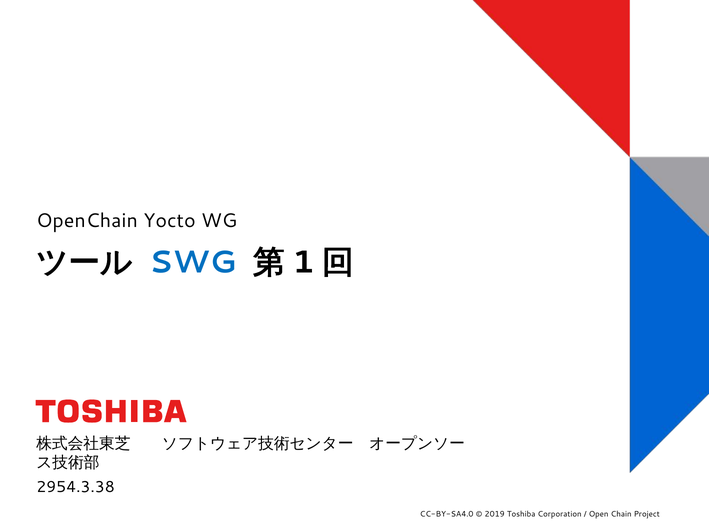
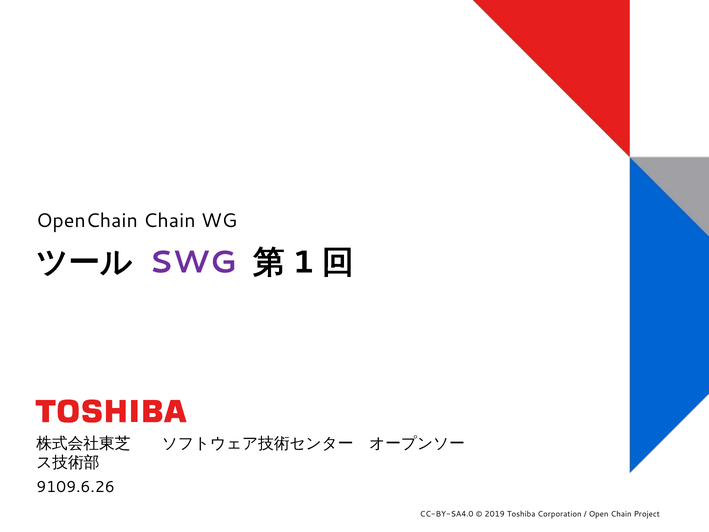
OpenChain Yocto: Yocto -> Chain (169, 221)
SWG colour: blue -> purple (193, 262)
2954.3.38: 2954.3.38 -> 9109.6.26 (76, 487)
